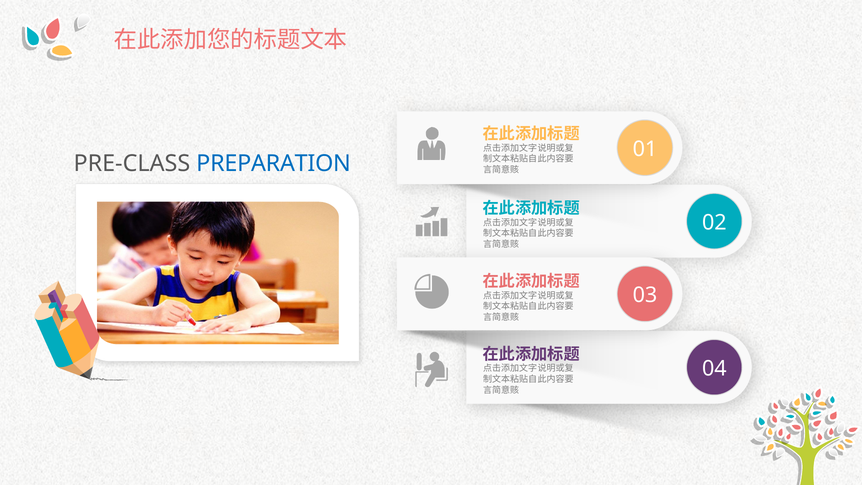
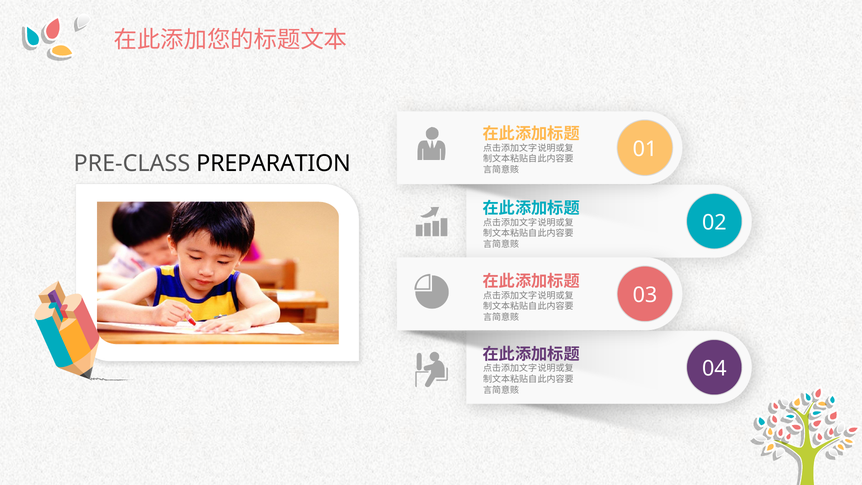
PREPARATION colour: blue -> black (274, 163)
